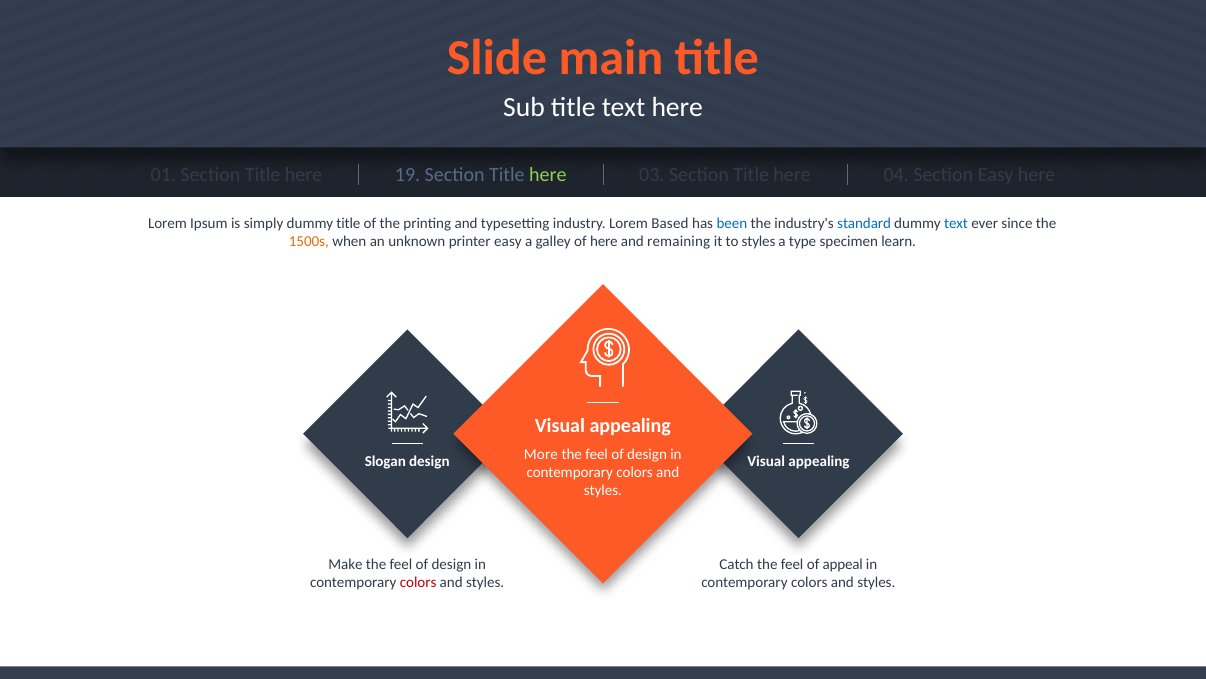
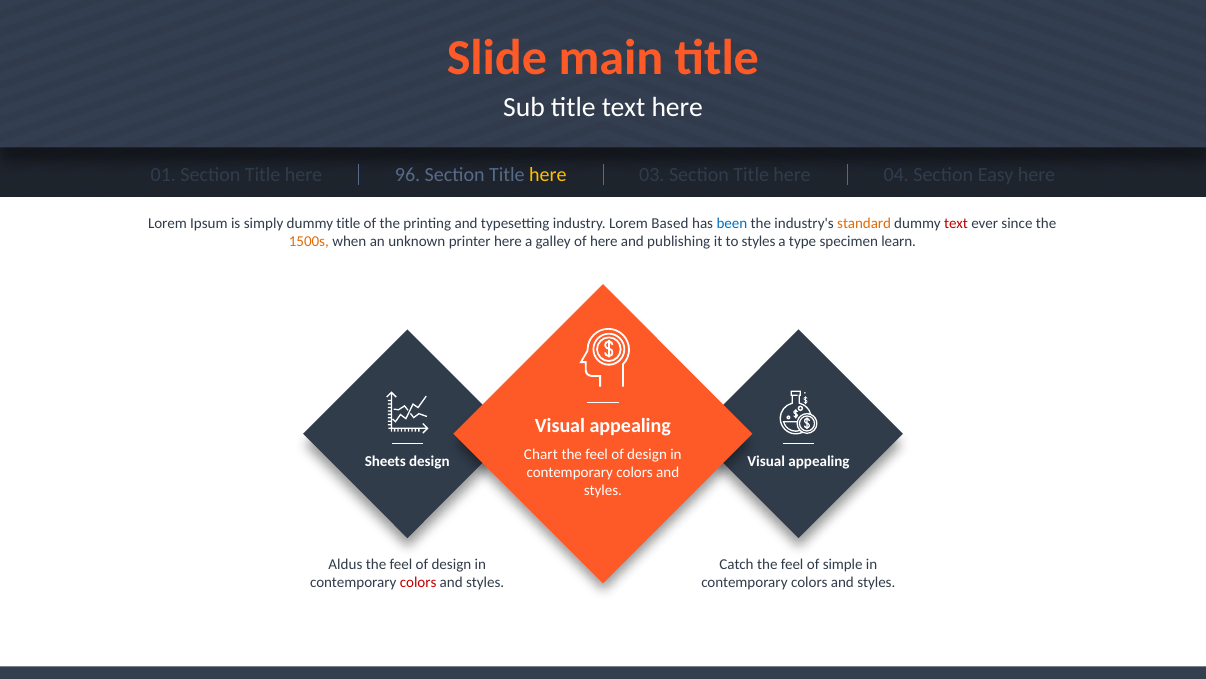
19: 19 -> 96 (408, 174)
here colour: light green -> yellow (548, 174)
standard colour: blue -> orange (864, 223)
text colour: blue -> red (956, 223)
printer easy: easy -> here (508, 241)
remaining: remaining -> publishing (679, 241)
More: More -> Chart (541, 454)
Slogan: Slogan -> Sheets (385, 461)
Make: Make -> Aldus (345, 564)
appeal: appeal -> simple (843, 564)
